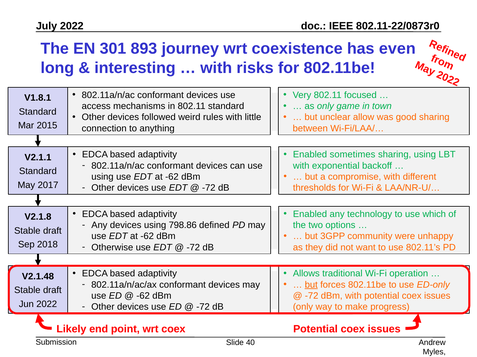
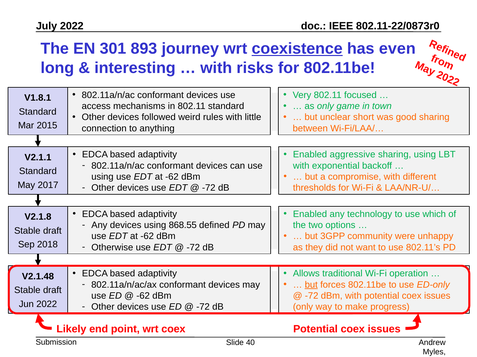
coexistence underline: none -> present (297, 49)
allow: allow -> short (364, 118)
sometimes: sometimes -> aggressive (353, 155)
798.86: 798.86 -> 868.55 (183, 226)
